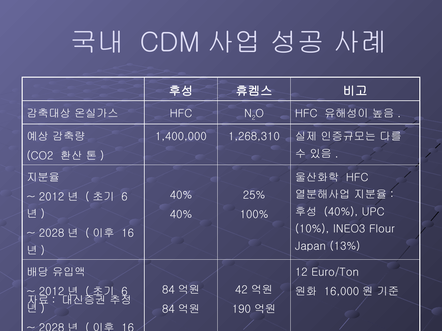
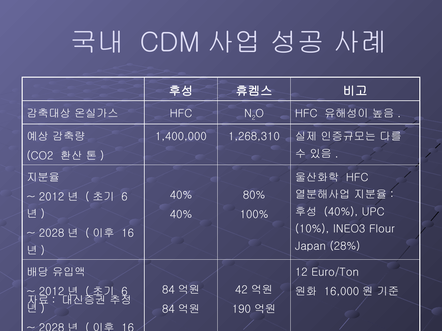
25%: 25% -> 80% (254, 196)
13%: 13% -> 28% (345, 246)
